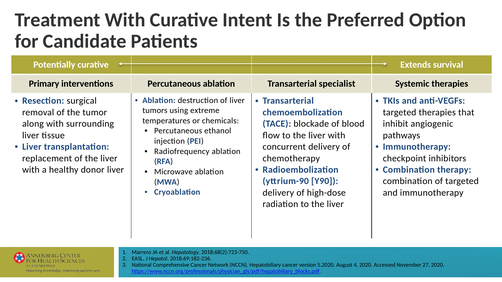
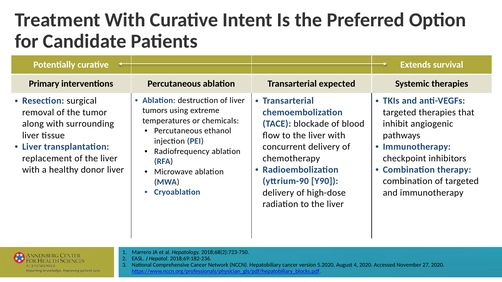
specialist: specialist -> expected (337, 84)
